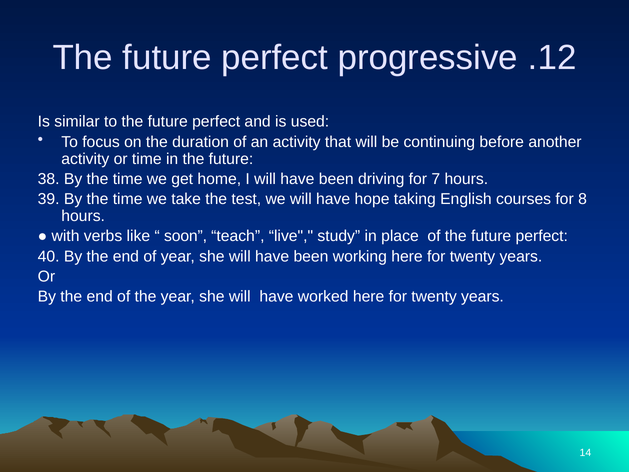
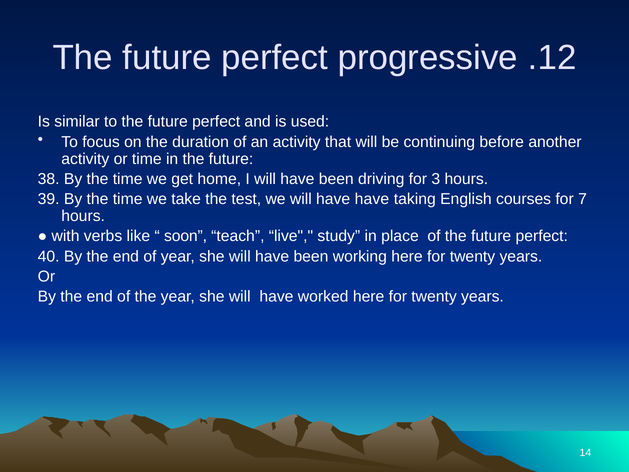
7: 7 -> 3 (436, 179)
have hope: hope -> have (372, 199)
8: 8 -> 7 (583, 199)
